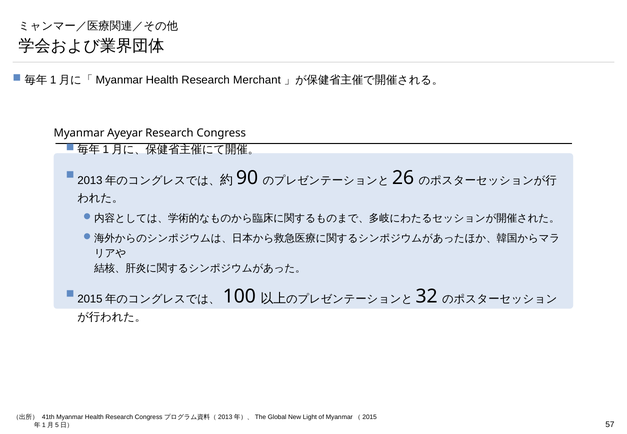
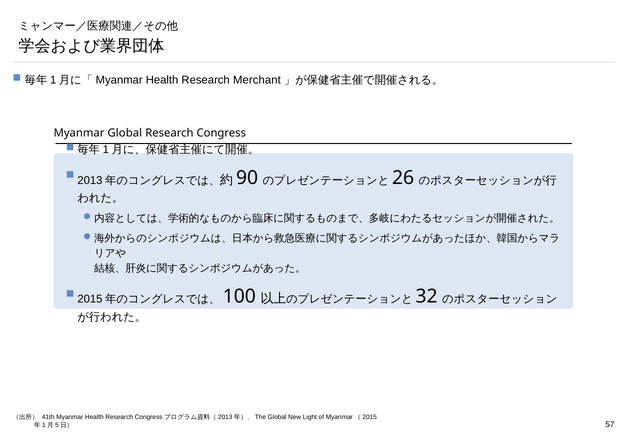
Myanmar Ayeyar: Ayeyar -> Global (125, 133)
